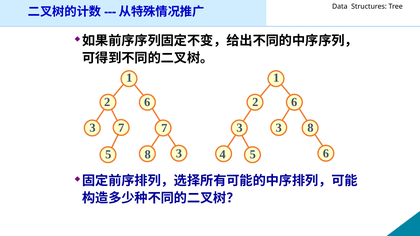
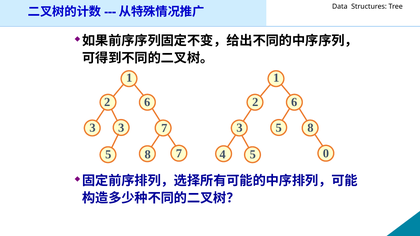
3 7: 7 -> 3 (121, 128)
3: 3 -> 5 (279, 128)
8 3: 3 -> 7 (179, 154)
4 6: 6 -> 0 (326, 154)
